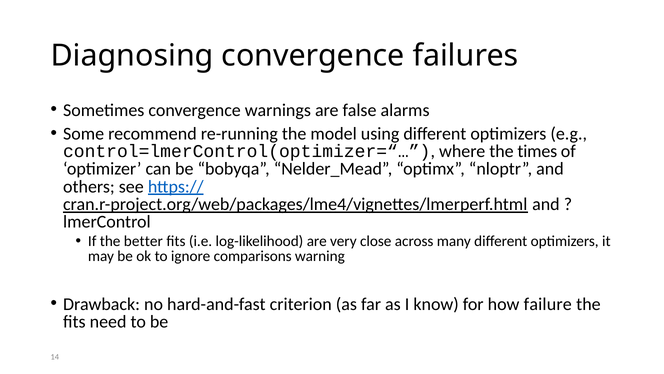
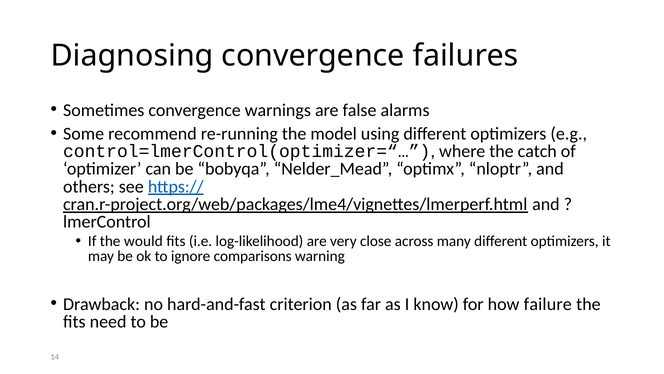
times: times -> catch (537, 151)
better: better -> would (143, 241)
